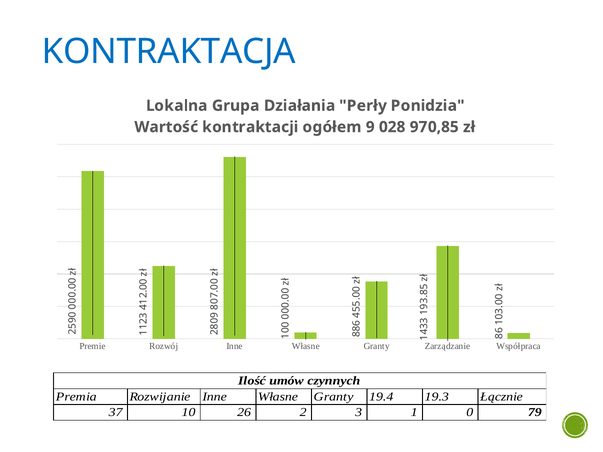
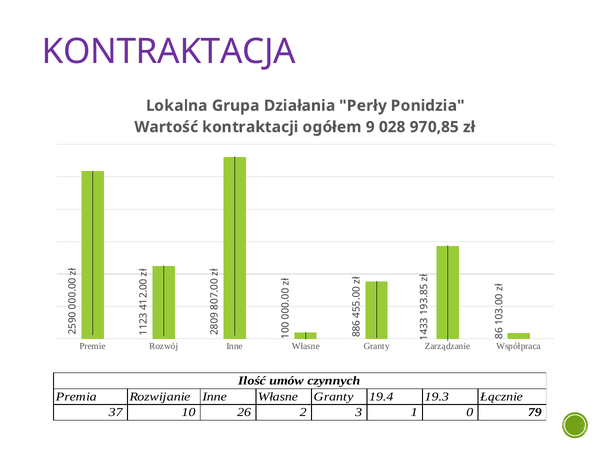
KONTRAKTACJA colour: blue -> purple (169, 52)
